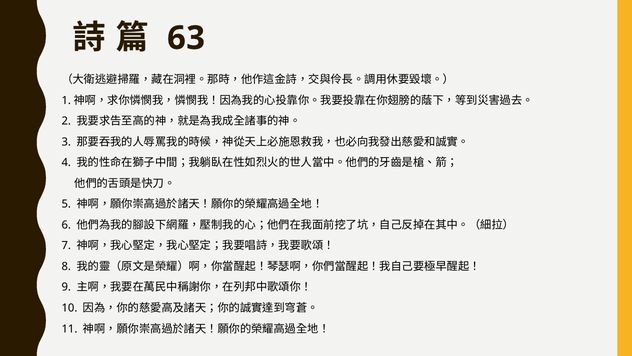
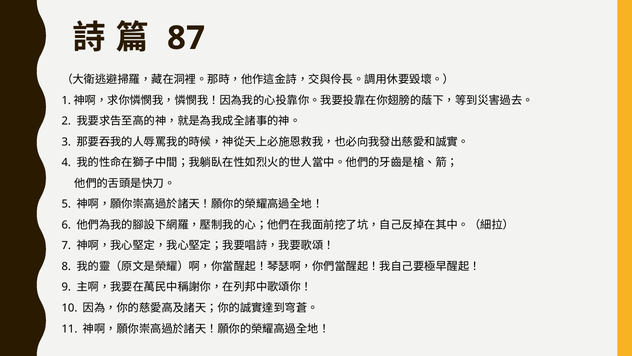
63: 63 -> 87 (186, 38)
